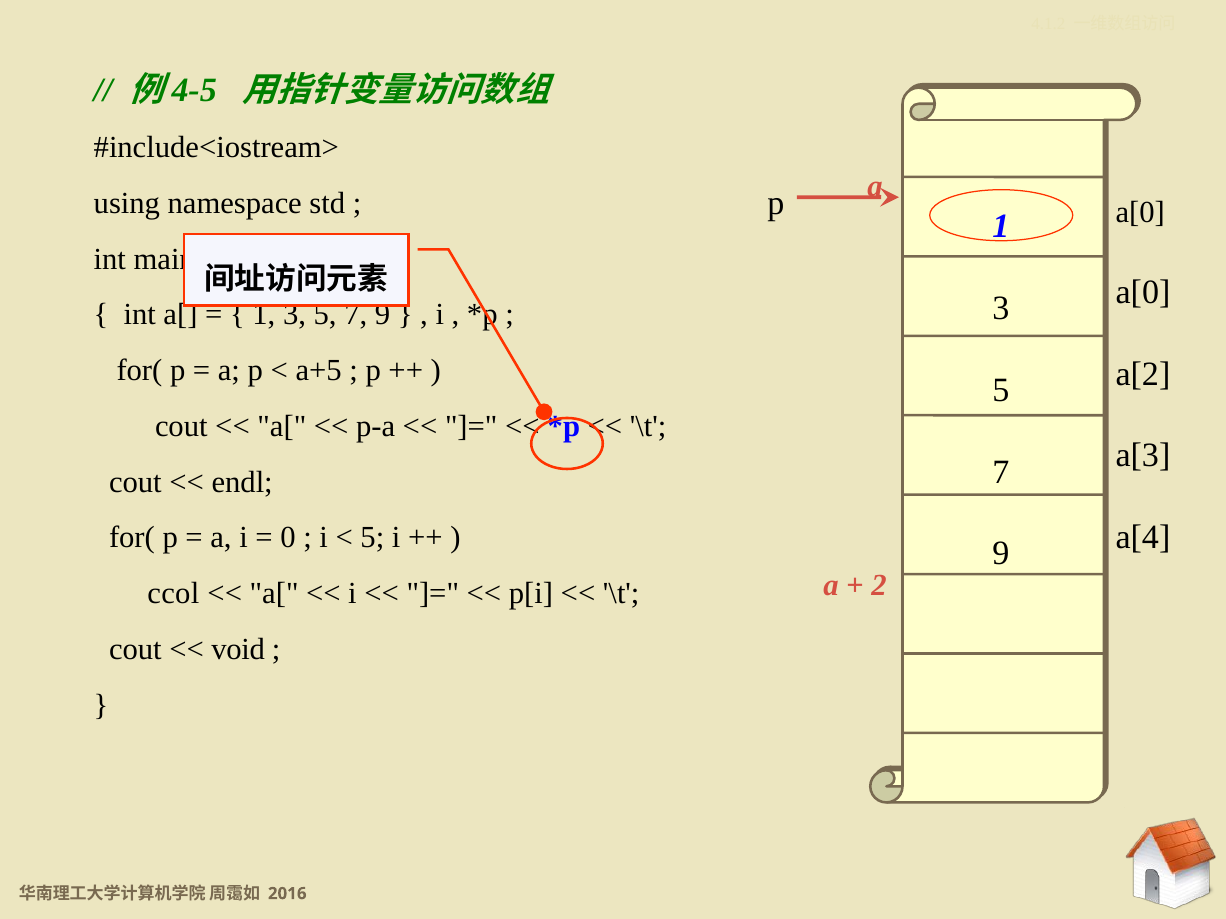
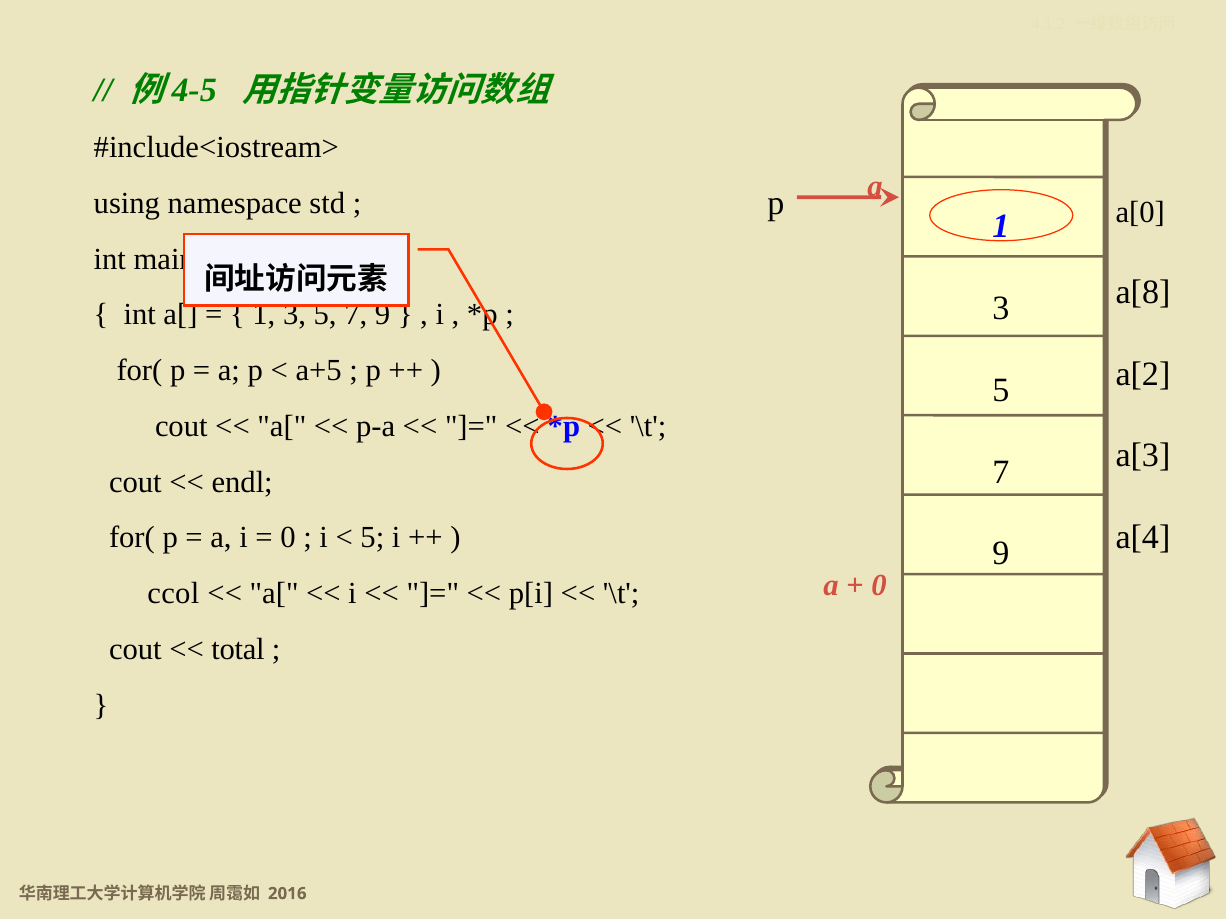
a[0: a[0 -> a[8 (1143, 292)
2: 2 -> 0 (879, 586)
void: void -> total (238, 650)
